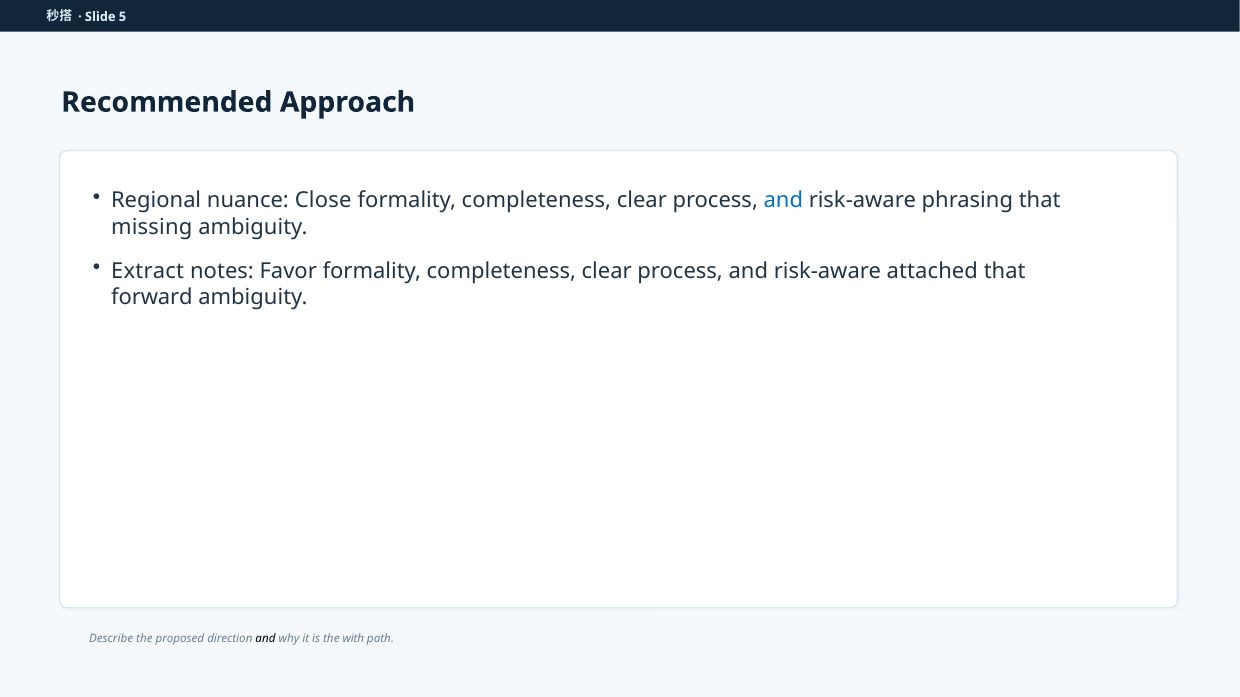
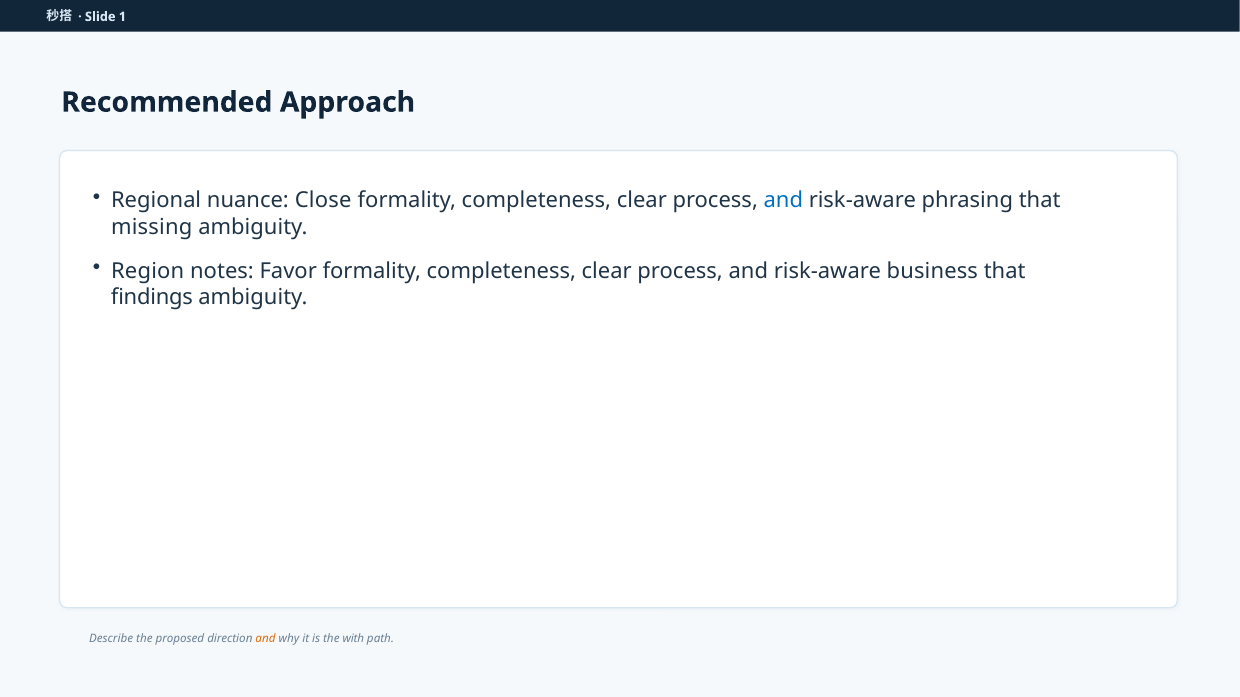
5: 5 -> 1 (122, 17)
Extract: Extract -> Region (148, 271)
attached: attached -> business (932, 271)
forward: forward -> findings (152, 298)
and colour: black -> orange (266, 639)
